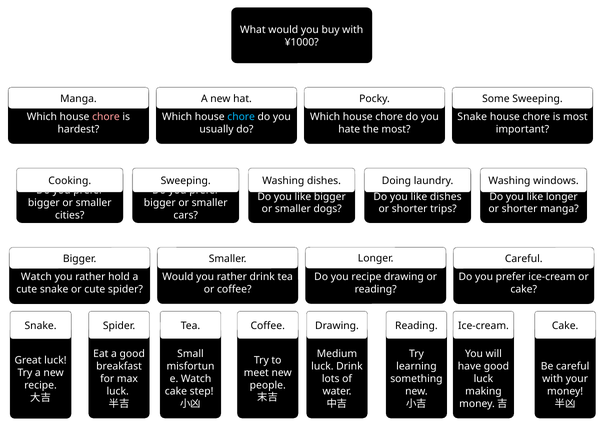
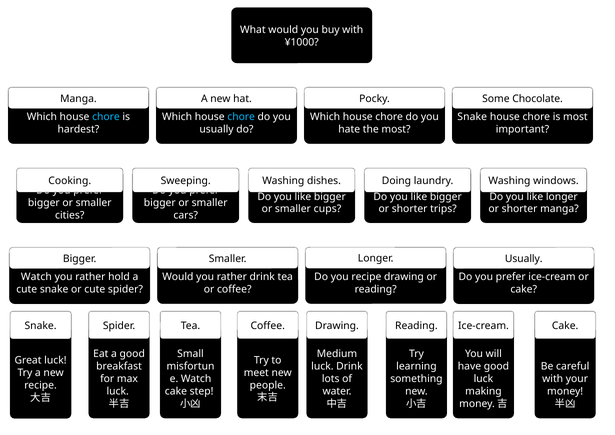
Some Sweeping: Sweeping -> Chocolate (538, 99)
chore colour: pink -> light blue (106, 117)
dishes: dishes -> bigger (446, 197)
dogs: dogs -> cups (328, 209)
Careful: Careful -> Usually (524, 259)
